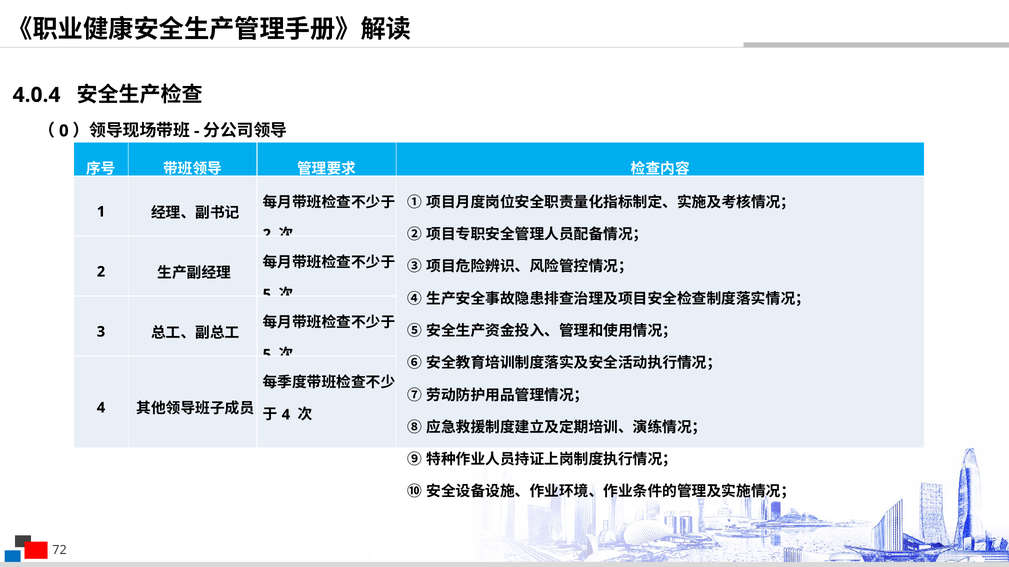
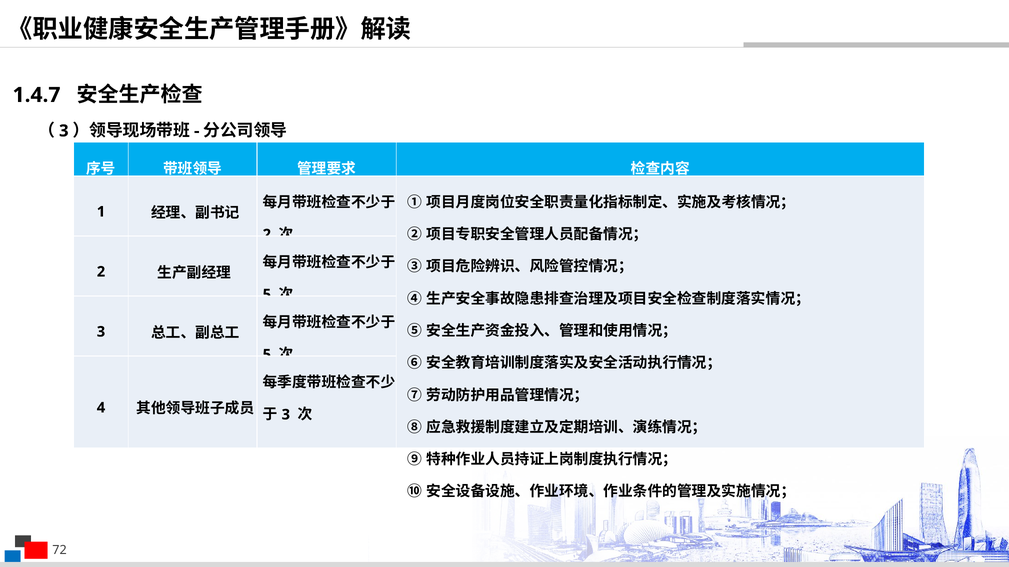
4.0.4: 4.0.4 -> 1.4.7 (37, 95)
0: 0 -> 3 (64, 131)
4: 4 -> 3 (286, 415)
